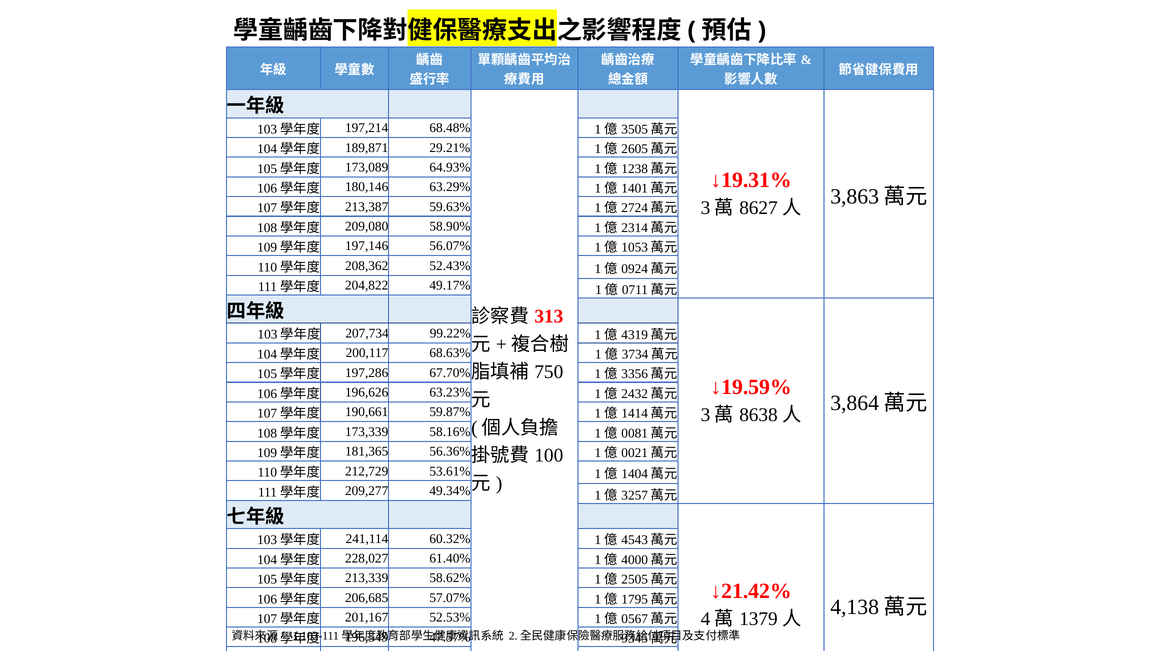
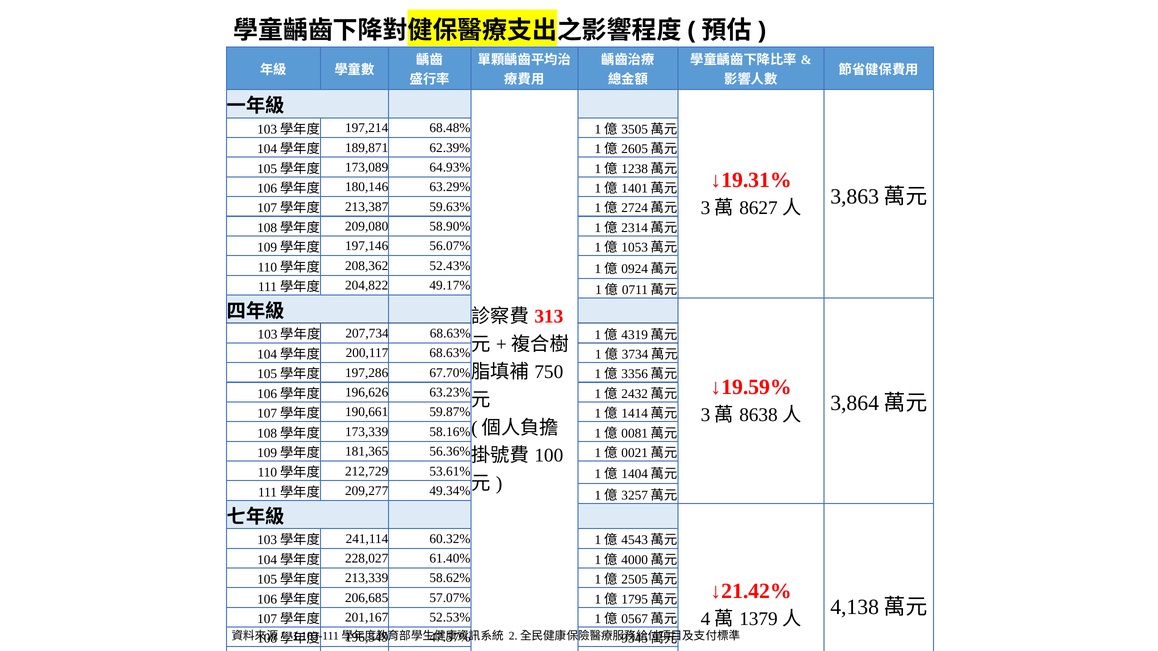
29.21%: 29.21% -> 62.39% (450, 148)
207,734 99.22%: 99.22% -> 68.63% (450, 333)
